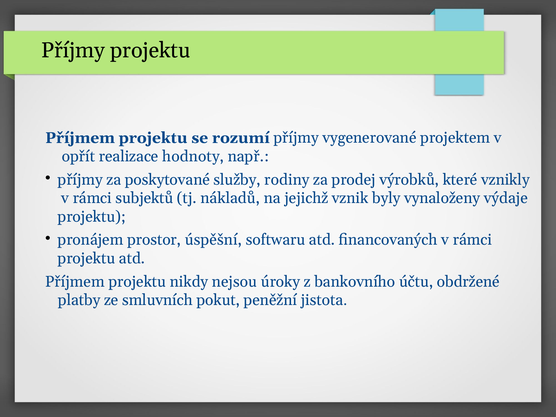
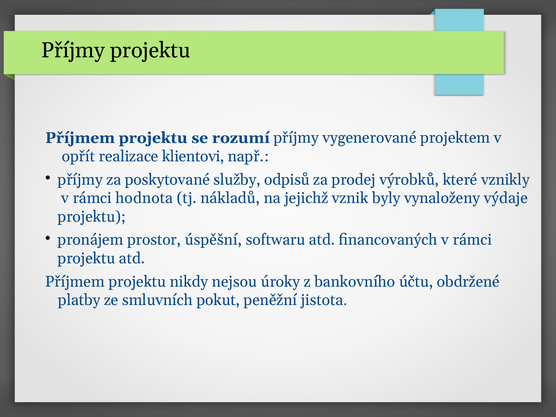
hodnoty: hodnoty -> klientovi (193, 156)
rodiny: rodiny -> odpisů (287, 180)
subjektů: subjektů -> hodnota (144, 198)
